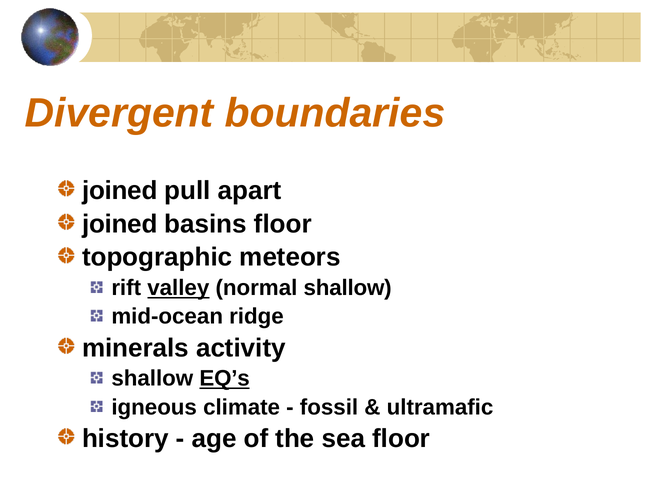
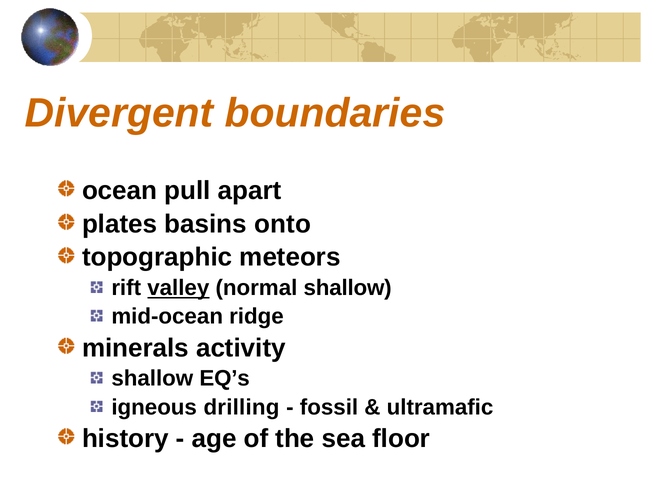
joined: joined -> ocean (120, 190)
joined: joined -> plates (120, 224)
basins floor: floor -> onto (283, 224)
EQ’s underline: present -> none (225, 378)
climate: climate -> drilling (241, 407)
